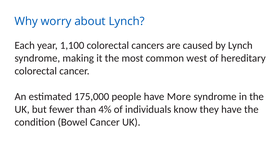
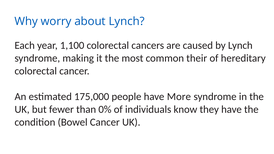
west: west -> their (197, 58)
4%: 4% -> 0% (105, 109)
